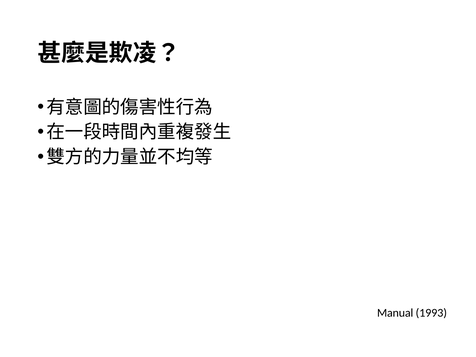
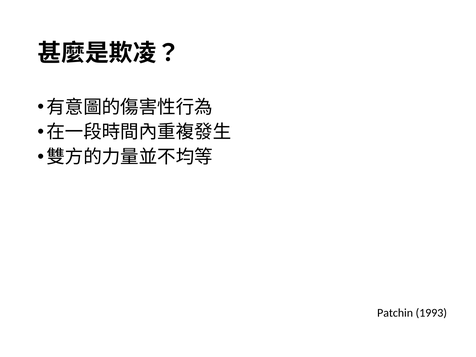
Manual: Manual -> Patchin (395, 313)
